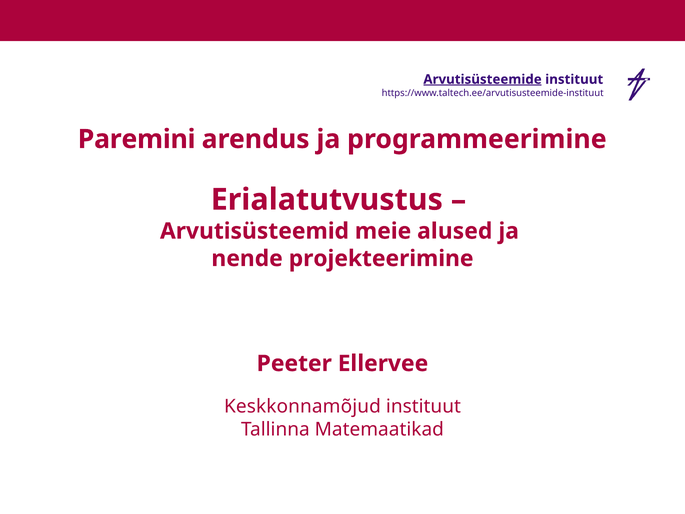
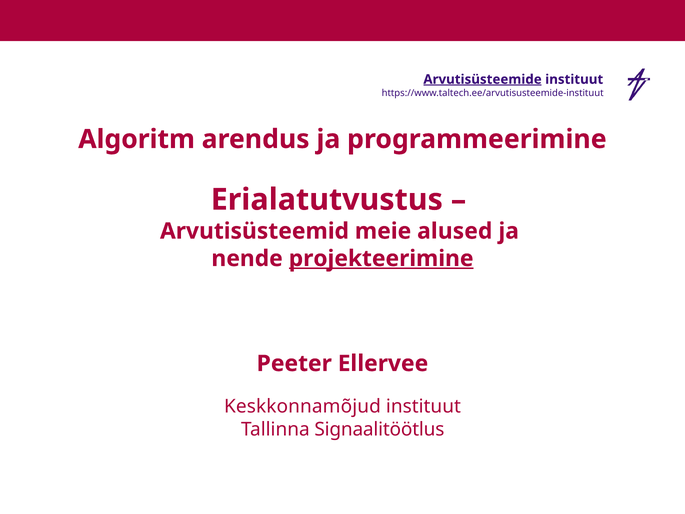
Paremini: Paremini -> Algoritm (137, 139)
projekteerimine underline: none -> present (381, 258)
Matemaatikad: Matemaatikad -> Signaalitöötlus (379, 429)
